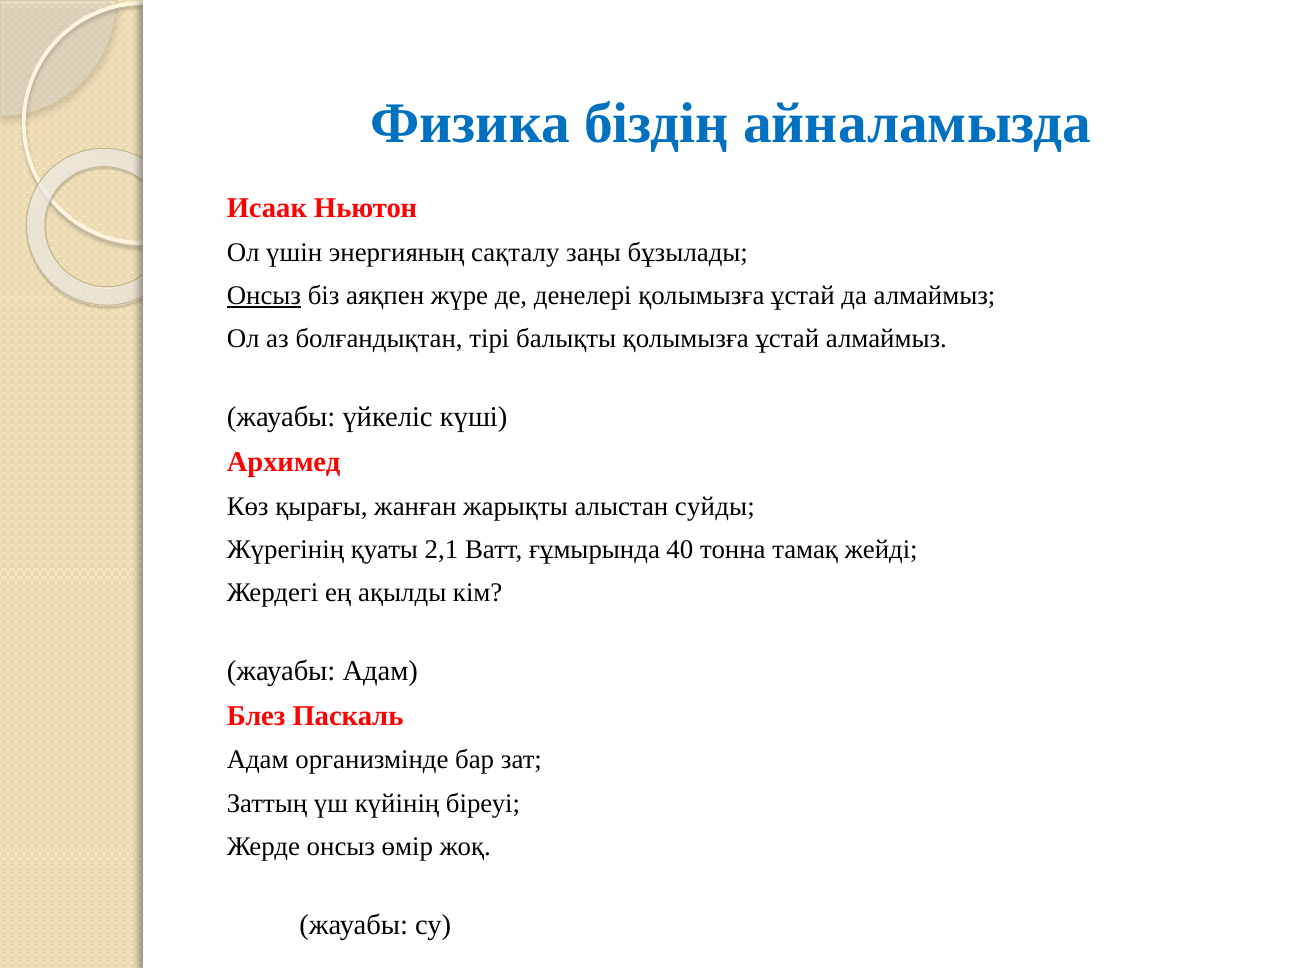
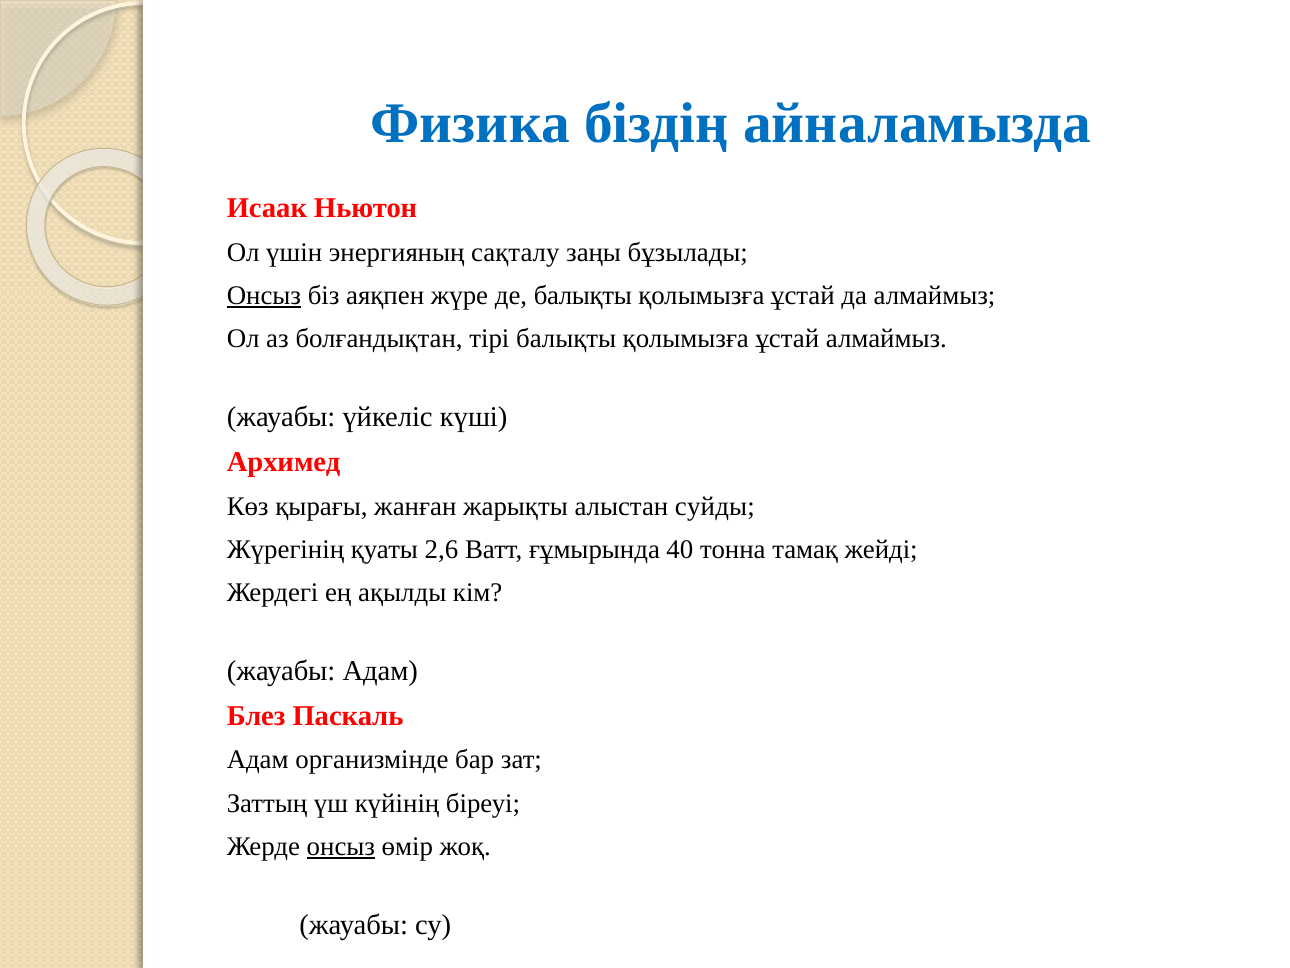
де денелері: денелері -> балықты (583, 295)
2,1: 2,1 -> 2,6 (441, 549)
онсыз underline: none -> present (341, 846)
